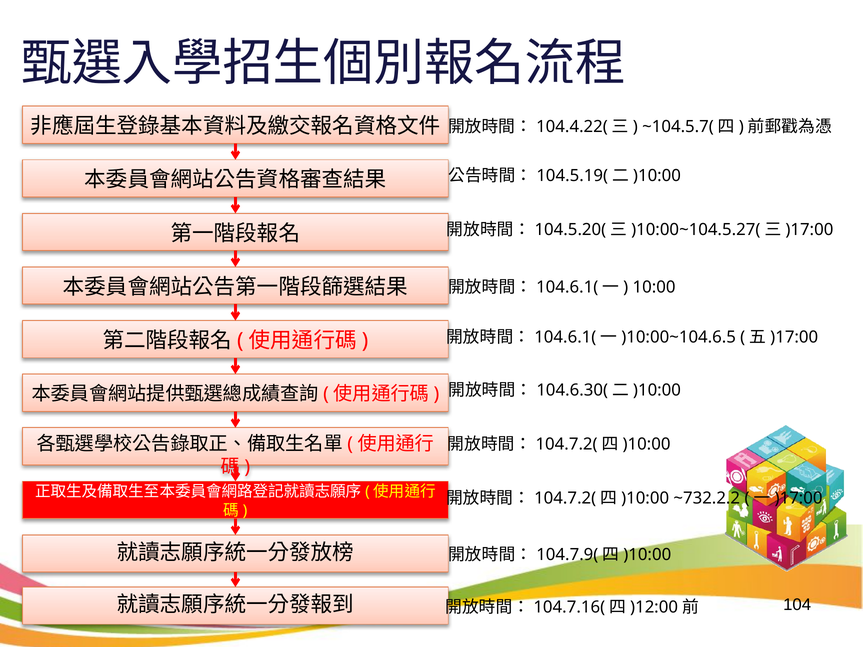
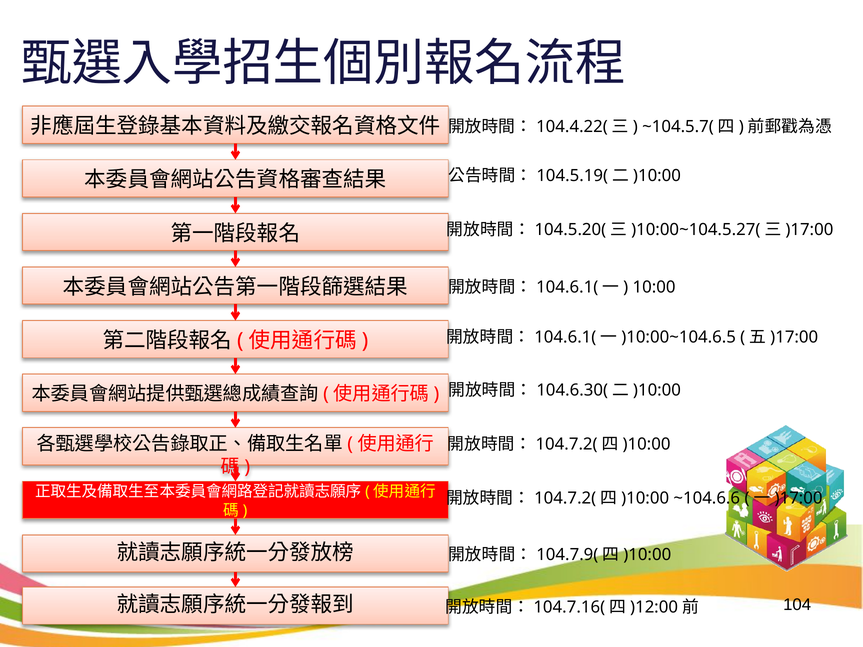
~732.2.2: ~732.2.2 -> ~104.6.6 (707, 498)
